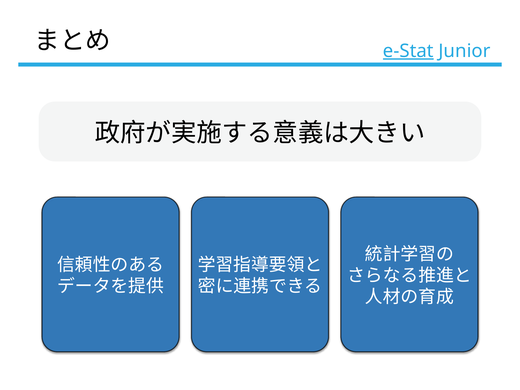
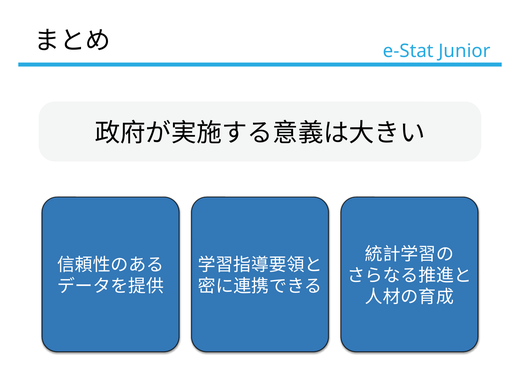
e-Stat underline: present -> none (408, 51)
